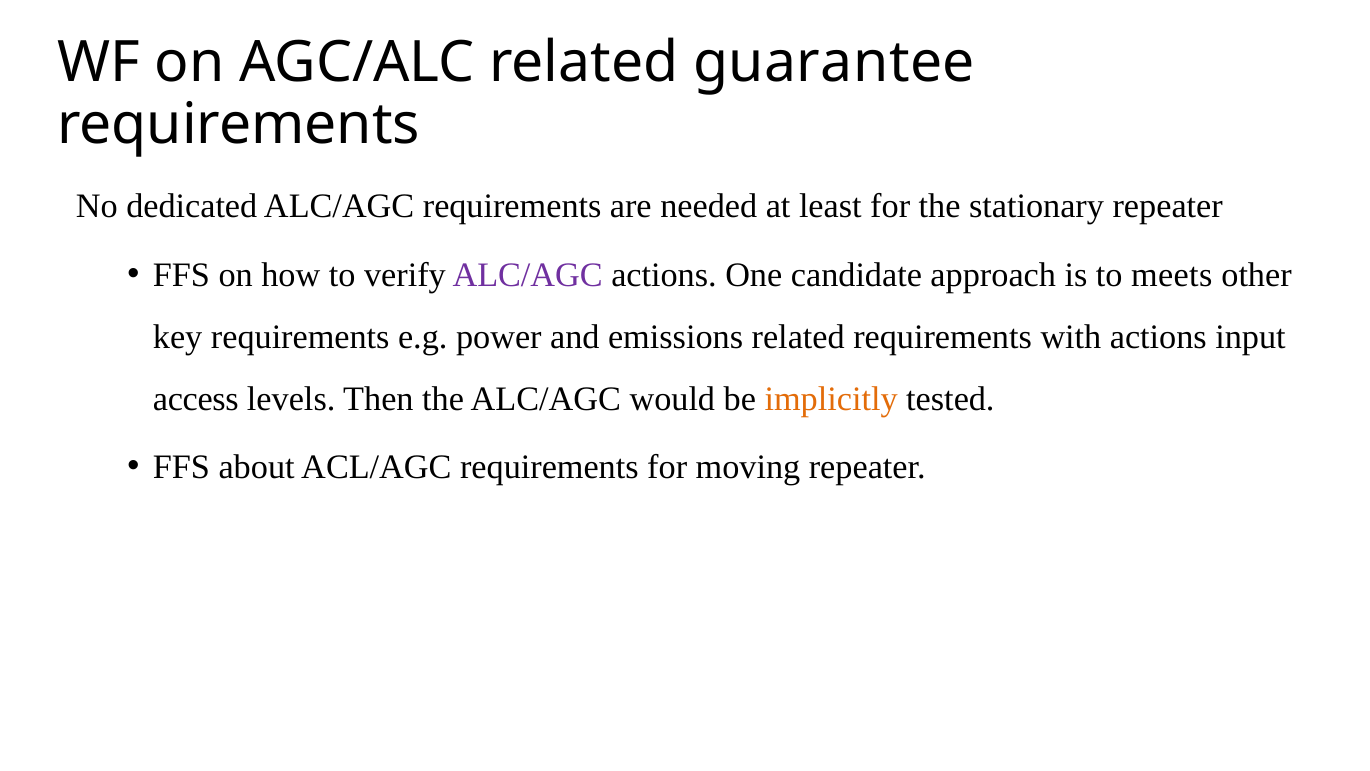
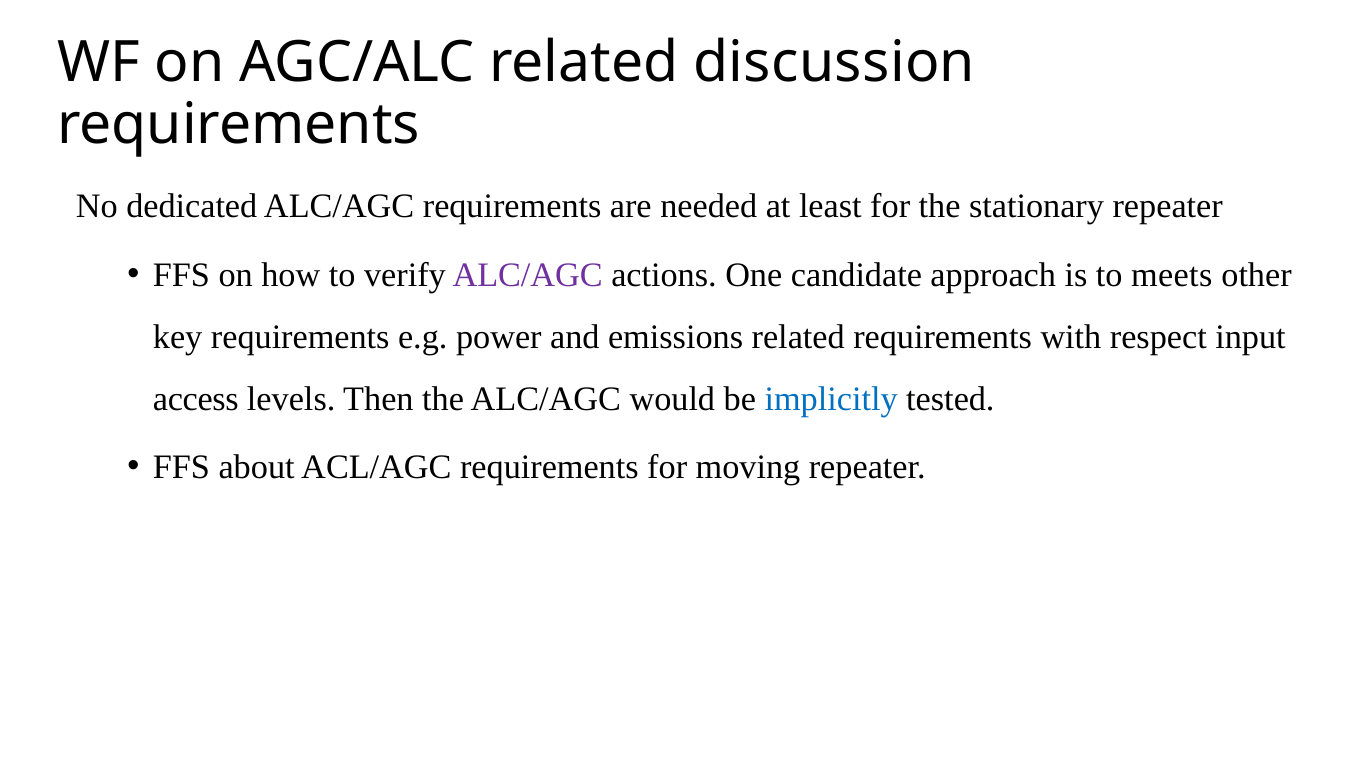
guarantee: guarantee -> discussion (834, 63)
with actions: actions -> respect (1158, 337)
implicitly colour: orange -> blue (831, 399)
